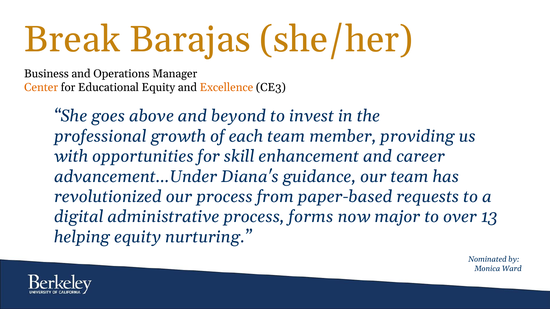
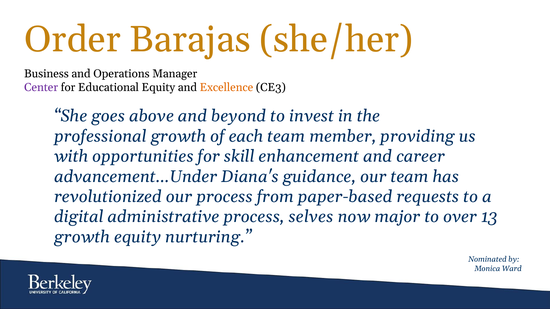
Break: Break -> Order (73, 39)
Center colour: orange -> purple (41, 87)
forms: forms -> selves (311, 217)
helping: helping -> growth (82, 237)
